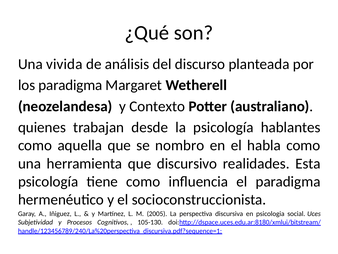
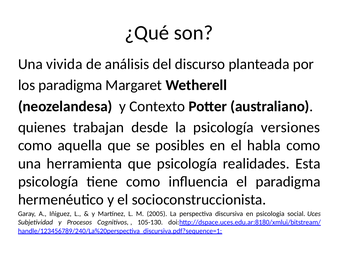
hablantes: hablantes -> versiones (291, 127)
nombro: nombro -> posibles (180, 145)
que discursivo: discursivo -> psicología (187, 163)
